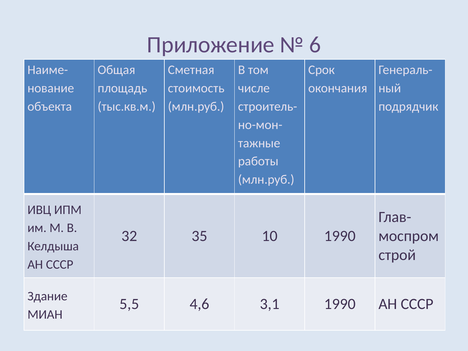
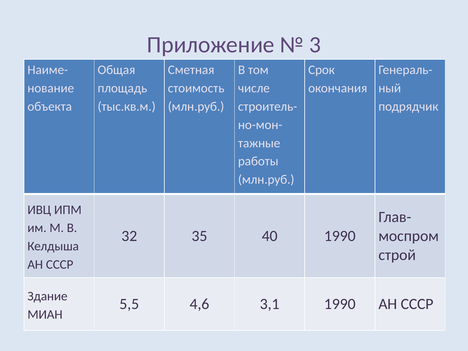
6: 6 -> 3 (315, 45)
10: 10 -> 40 (270, 236)
